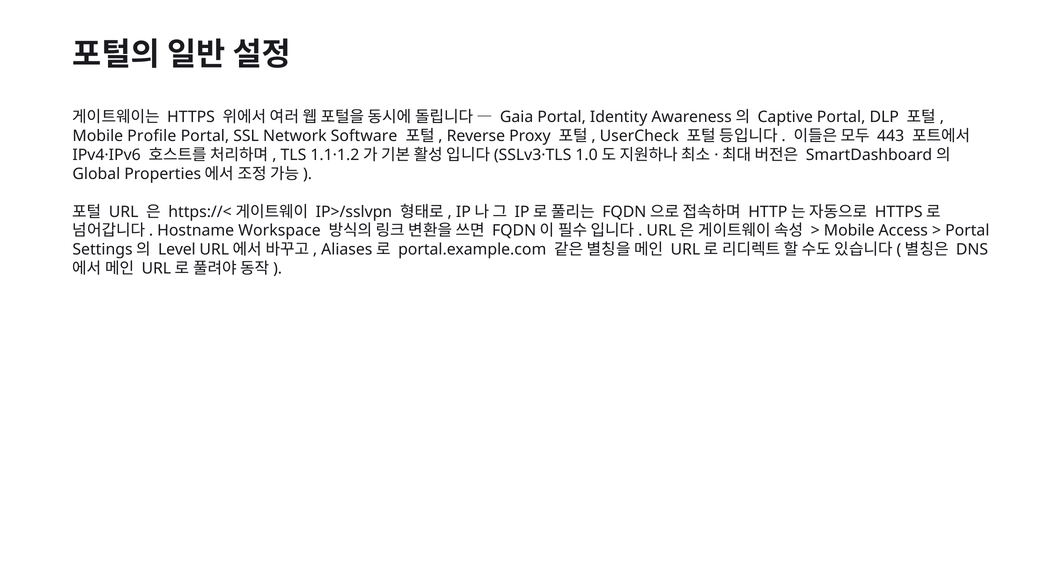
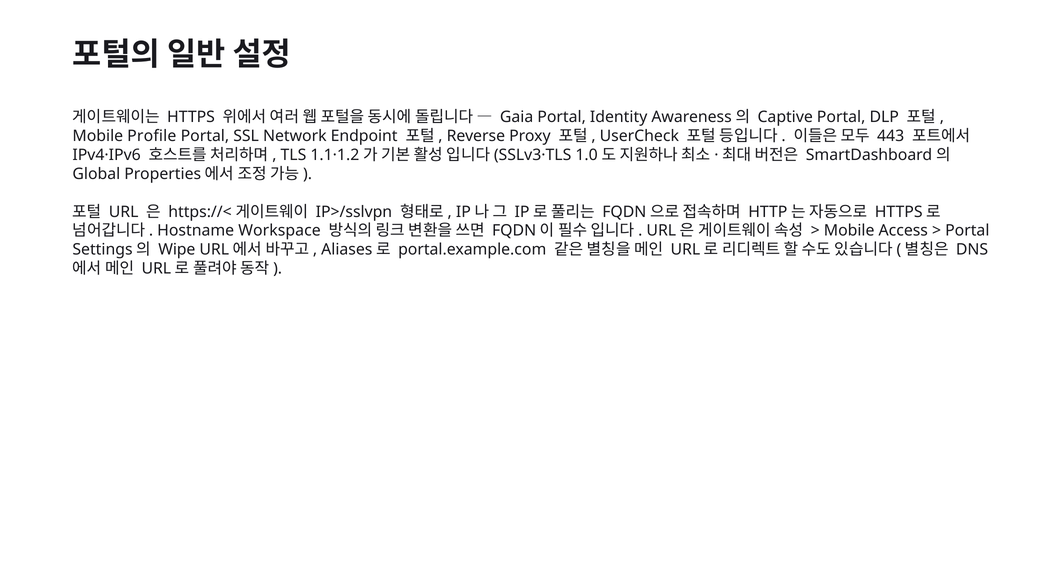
Software: Software -> Endpoint (364, 136)
Level: Level -> Wipe (177, 250)
